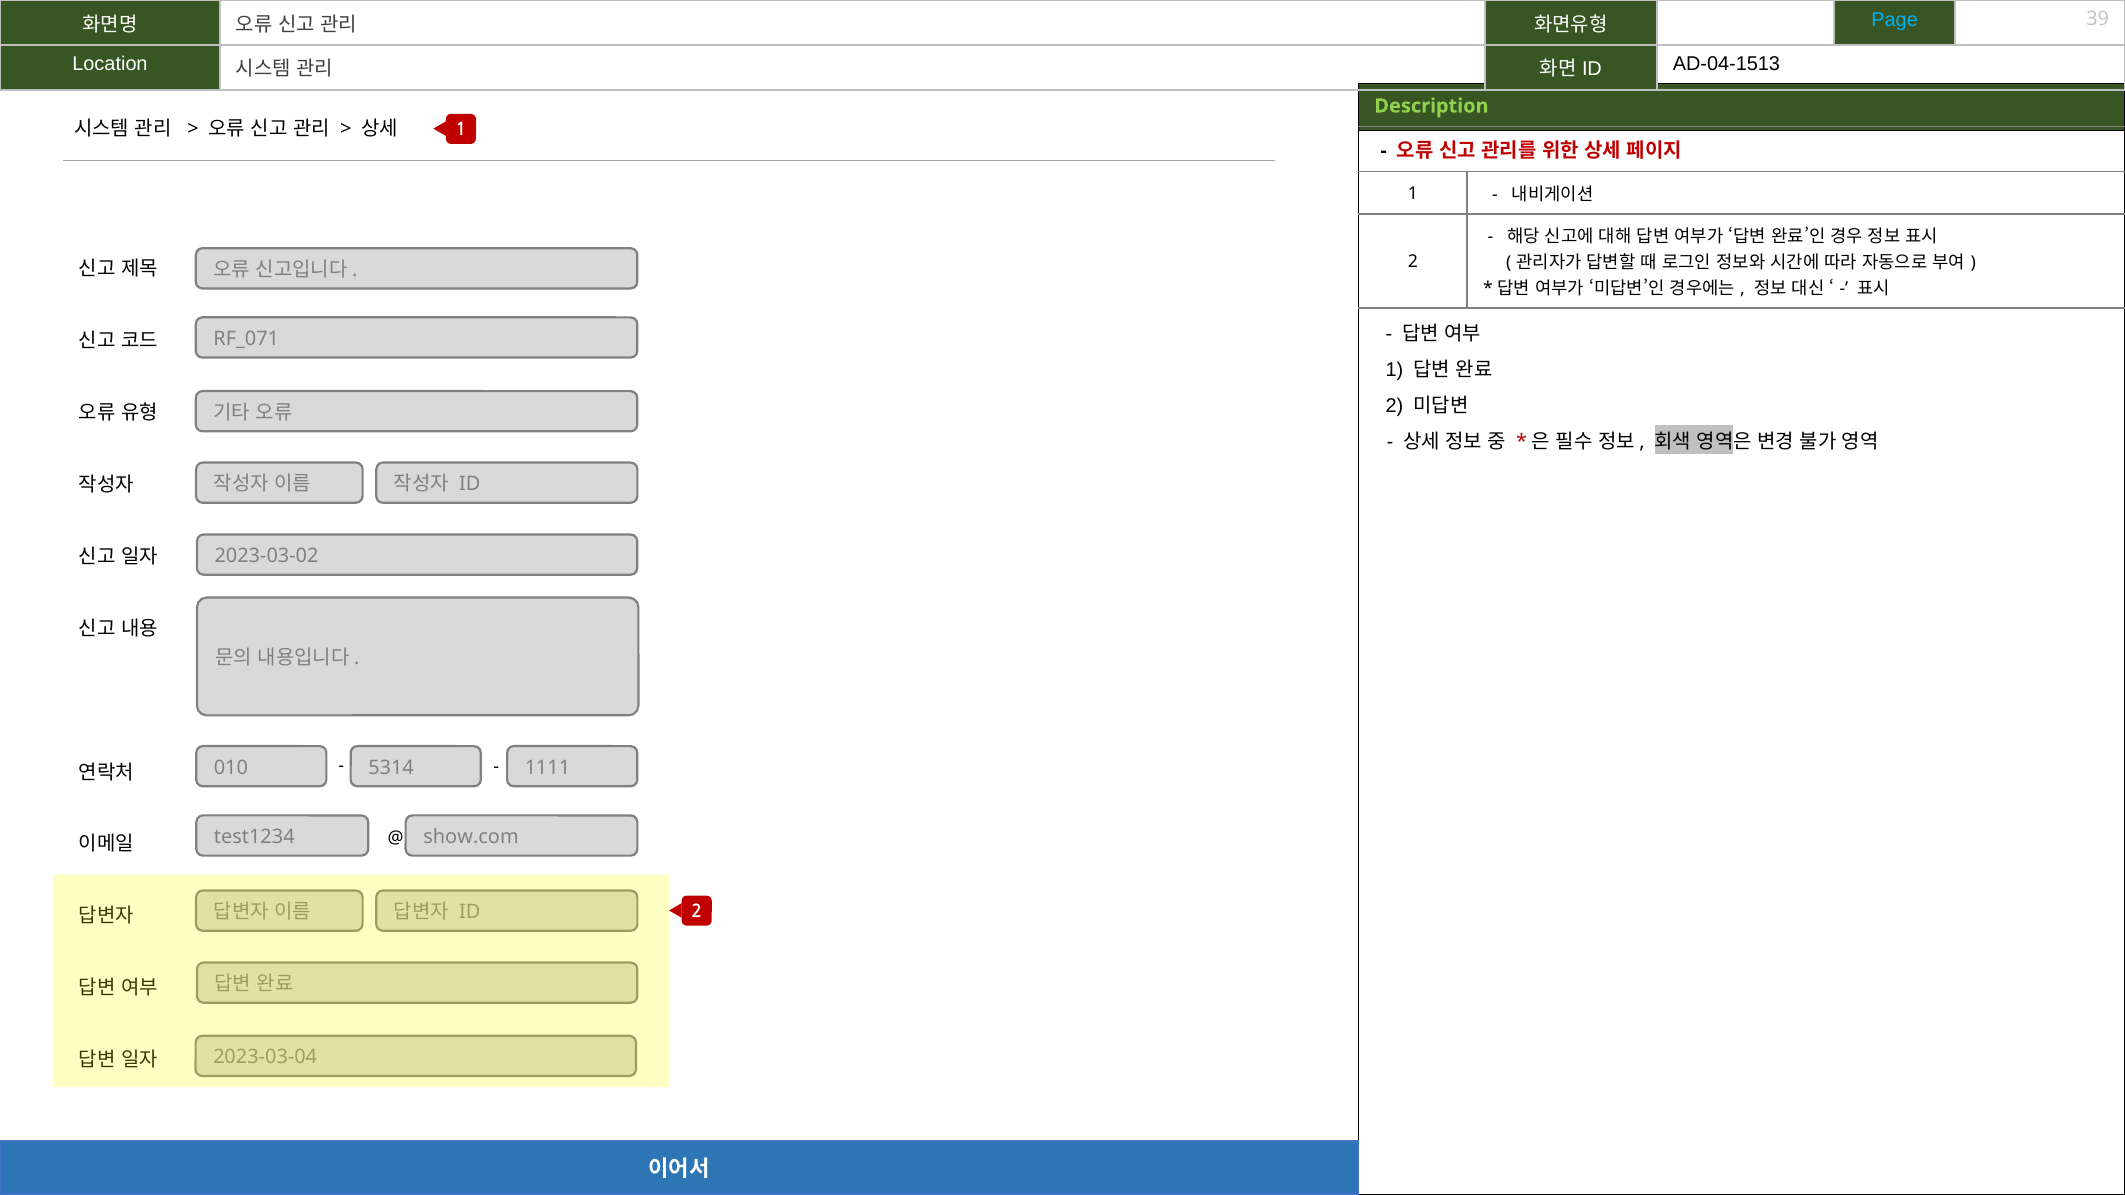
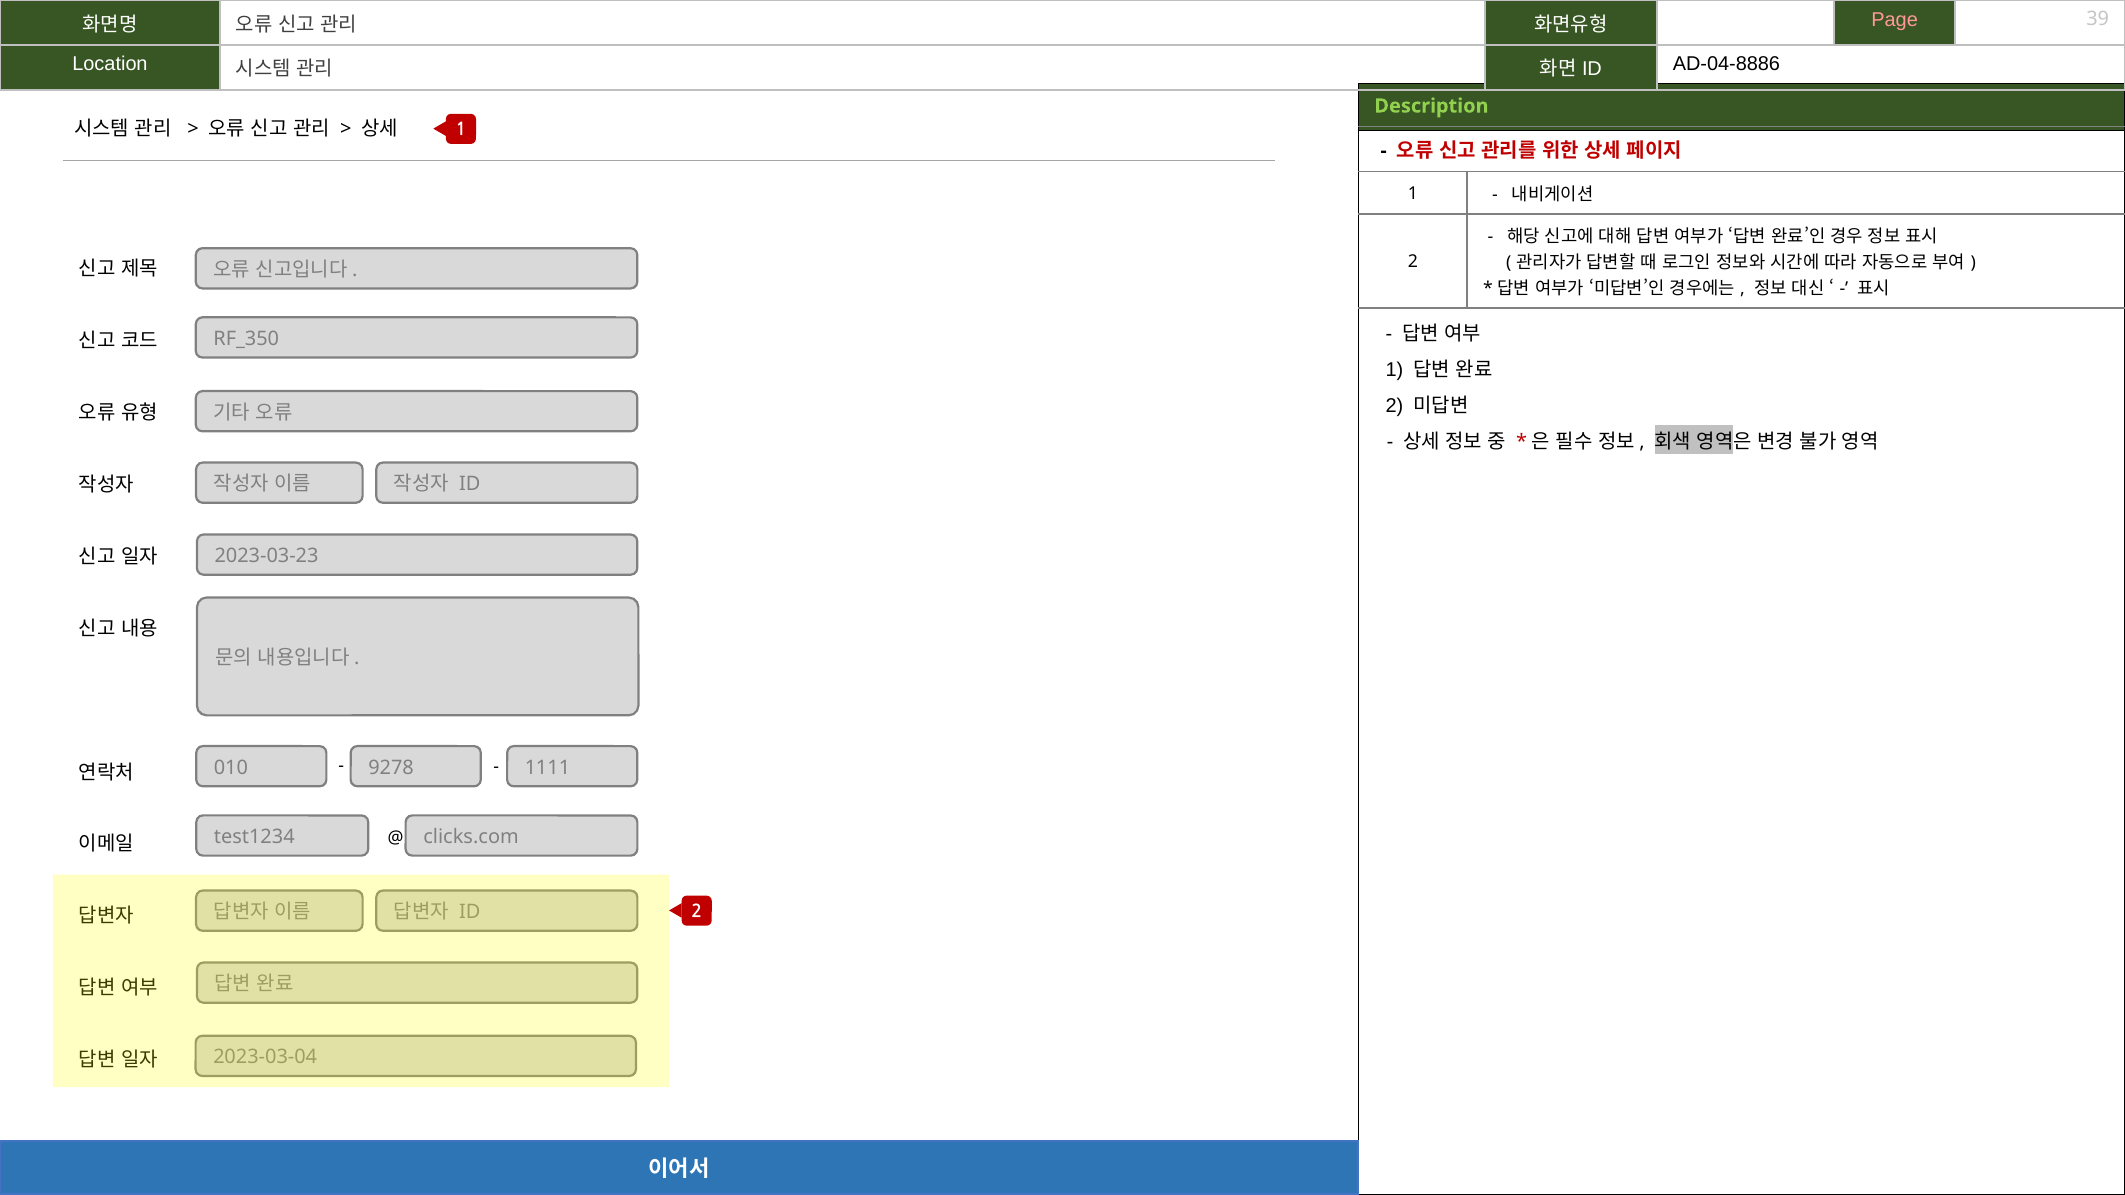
Page colour: light blue -> pink (1895, 19)
AD-04-1513: AD-04-1513 -> AD-04-8886 (1726, 64)
RF_071: RF_071 -> RF_350 (246, 339)
2023-03-02: 2023-03-02 -> 2023-03-23 (267, 556)
5314: 5314 -> 9278 (391, 768)
show.com: show.com -> clicks.com (471, 837)
